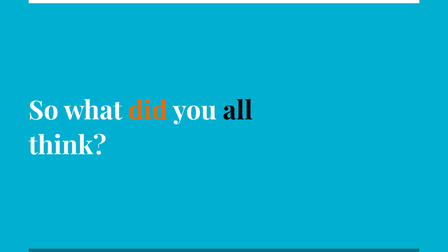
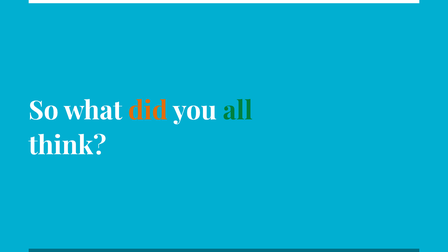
all colour: black -> green (238, 111)
